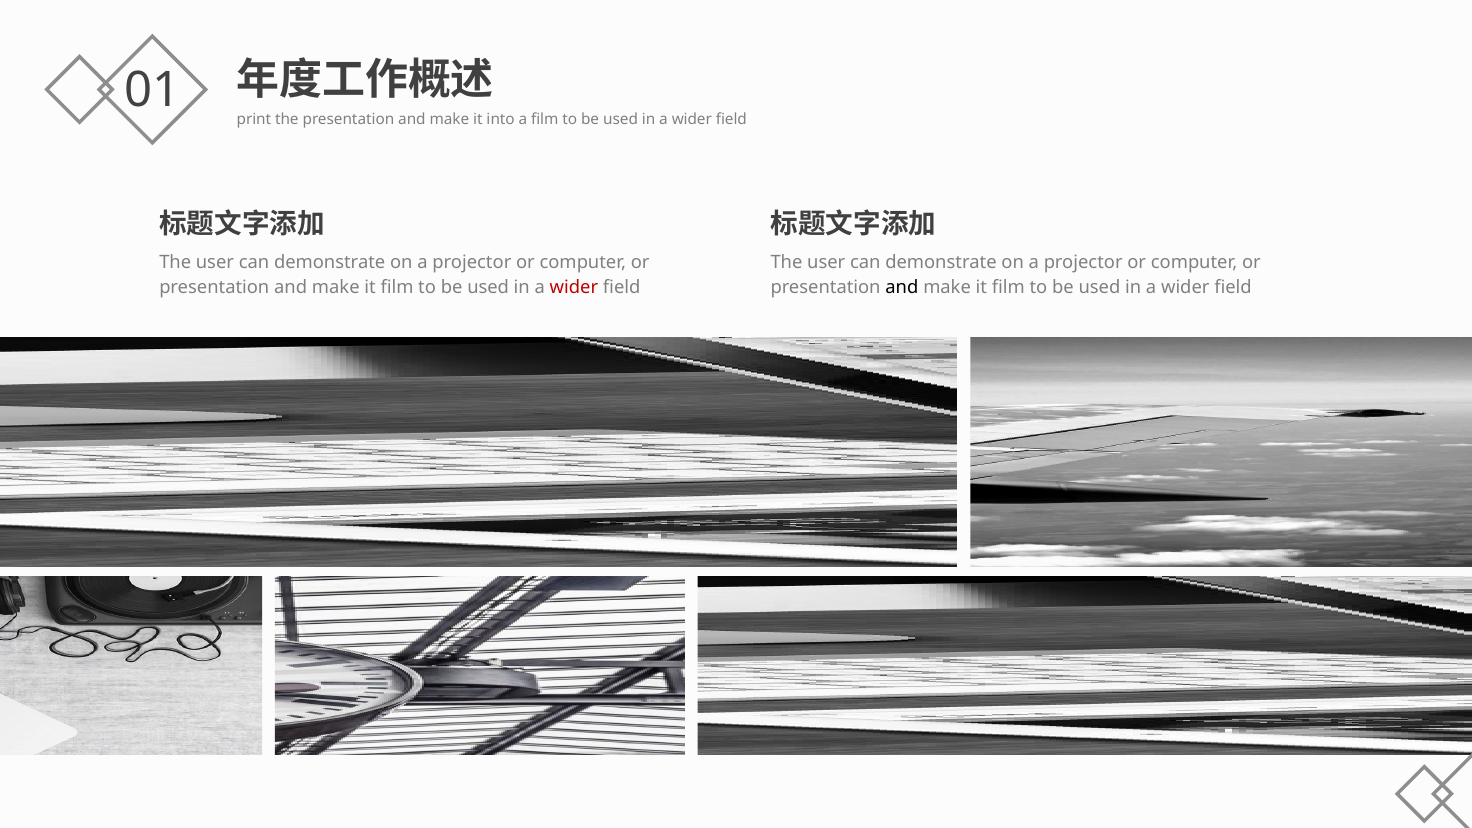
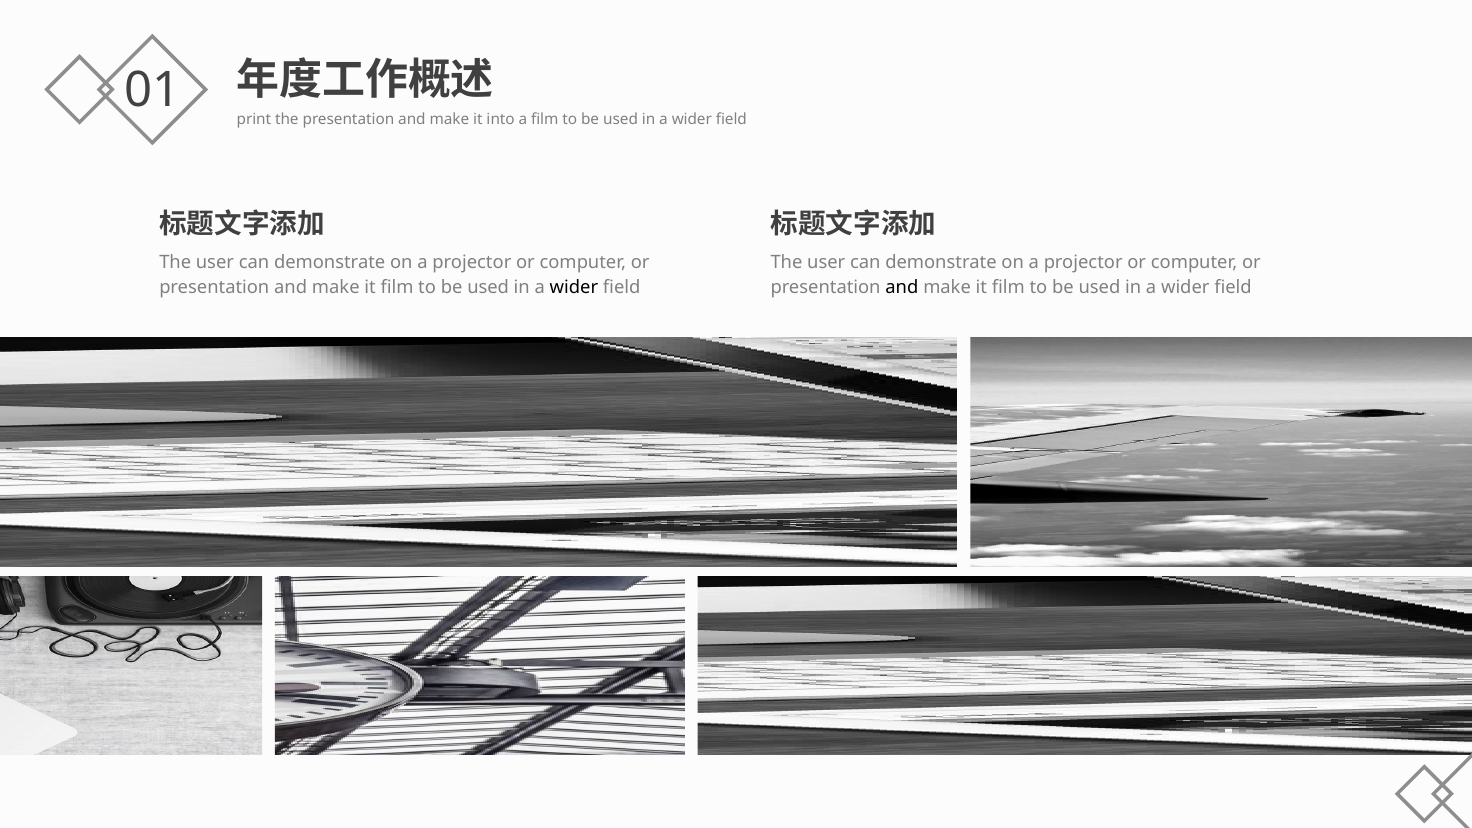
wider colour: red -> black (574, 287)
